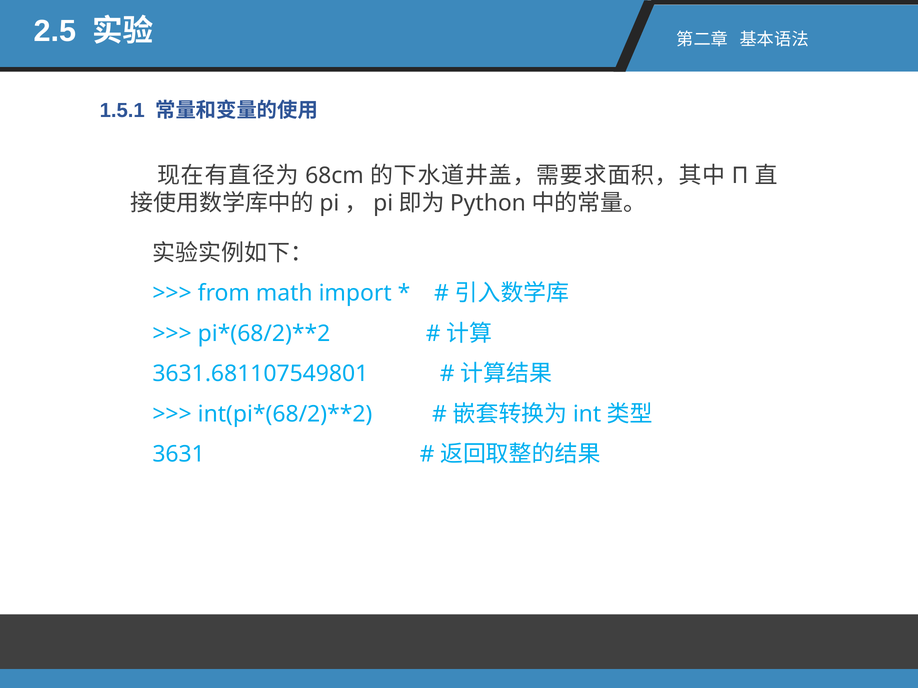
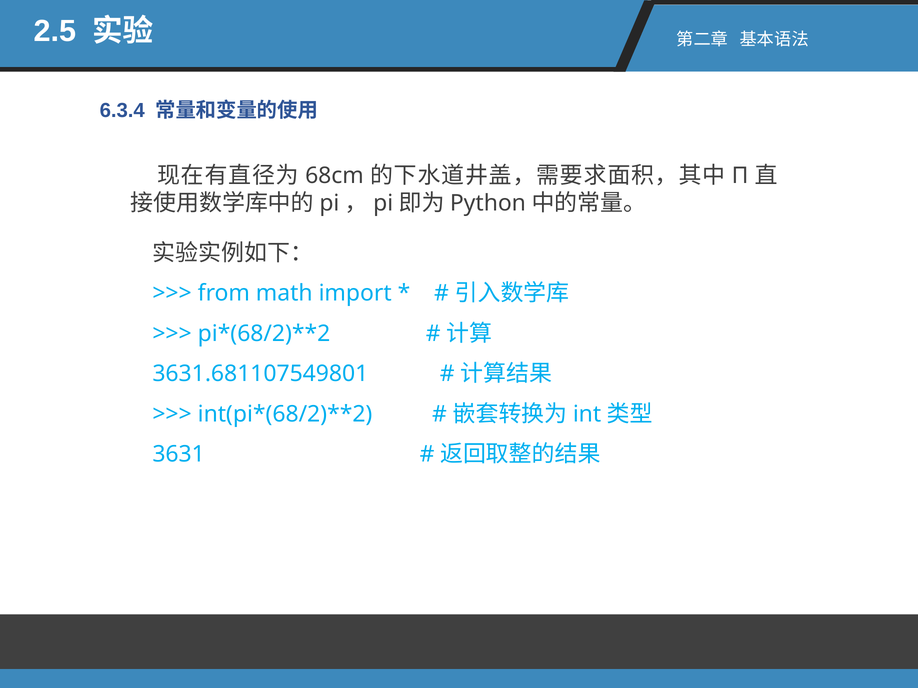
1.5.1: 1.5.1 -> 6.3.4 (122, 111)
